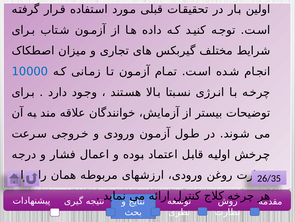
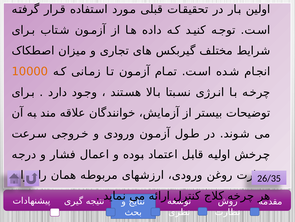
10000 colour: blue -> orange (30, 71)
